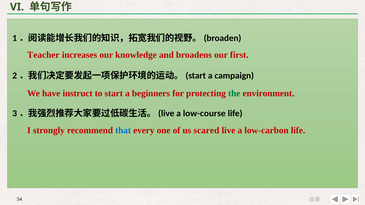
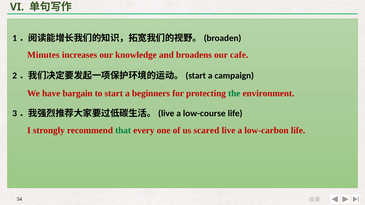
Teacher: Teacher -> Minutes (43, 55)
first: first -> cafe (239, 55)
instruct: instruct -> bargain (78, 93)
that colour: blue -> green (123, 131)
